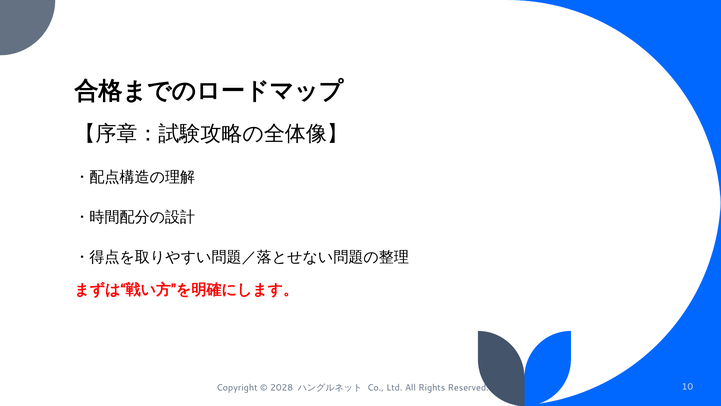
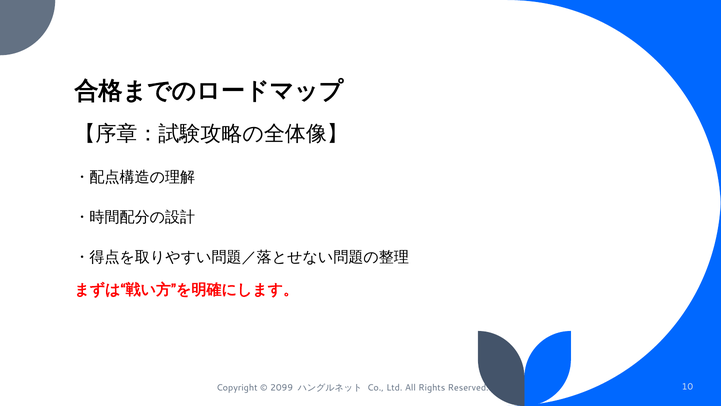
2028: 2028 -> 2099 (282, 387)
